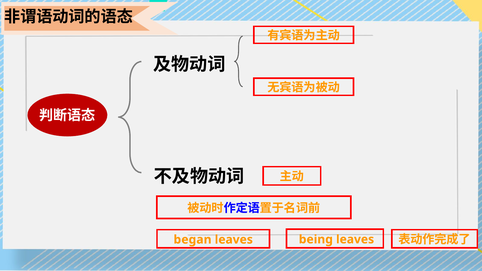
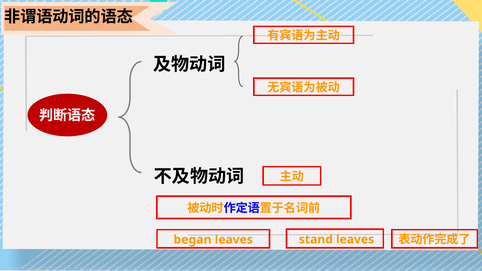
being: being -> stand (316, 240)
